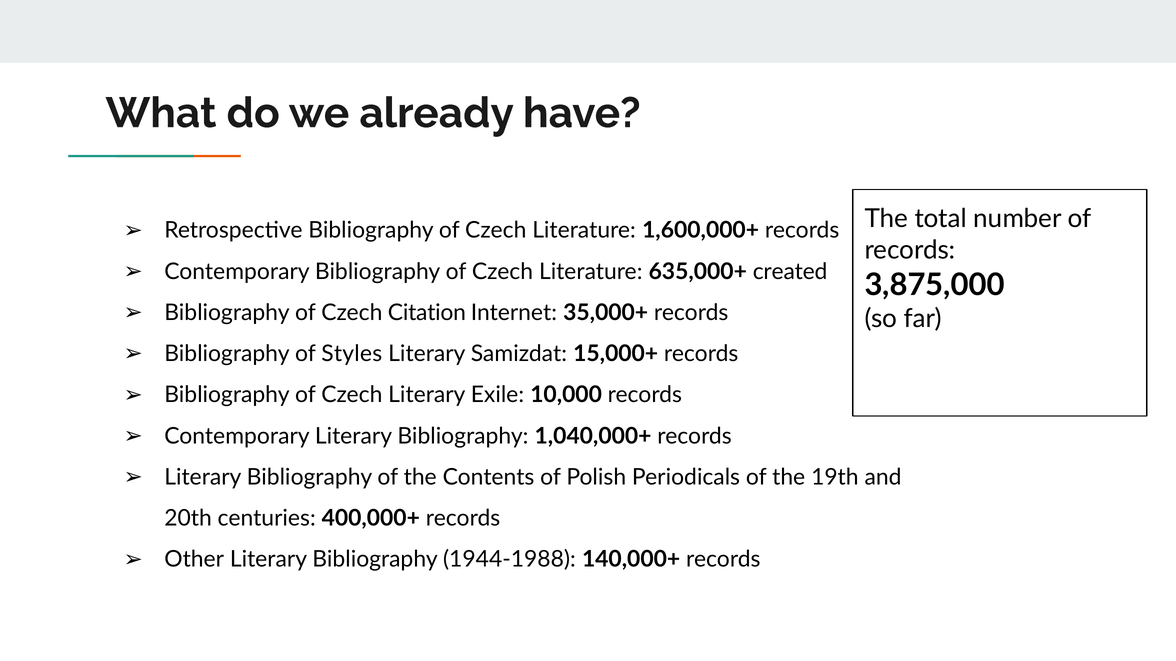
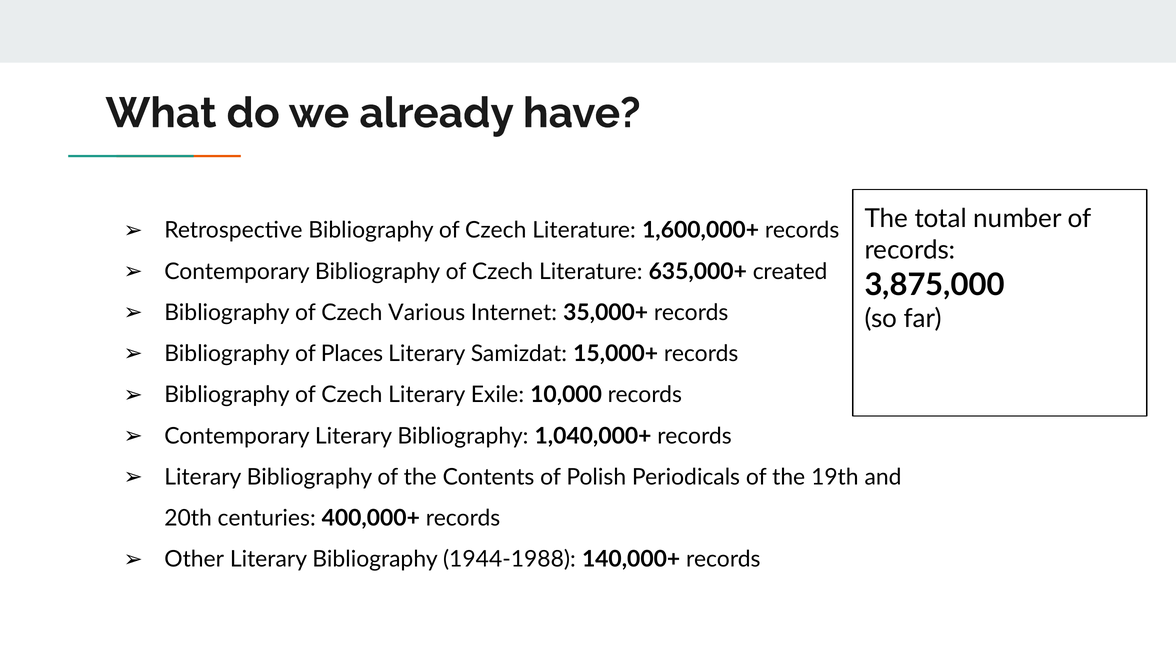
Citation: Citation -> Various (427, 313)
Styles: Styles -> Places (352, 354)
